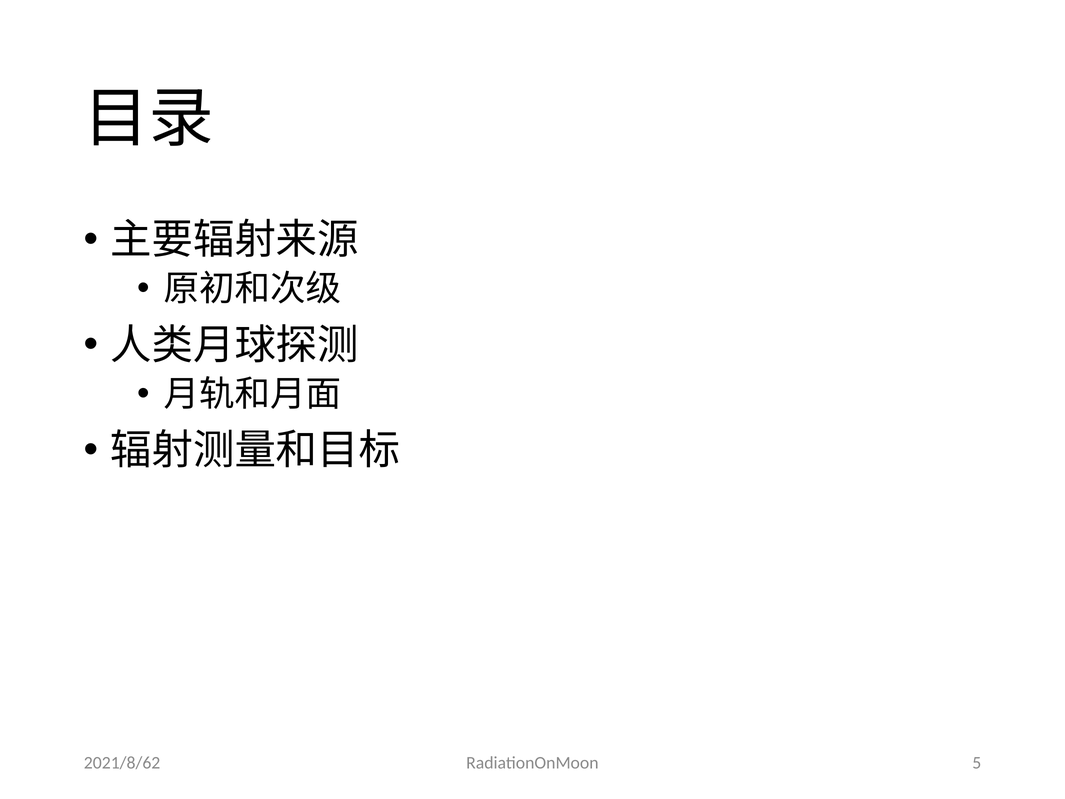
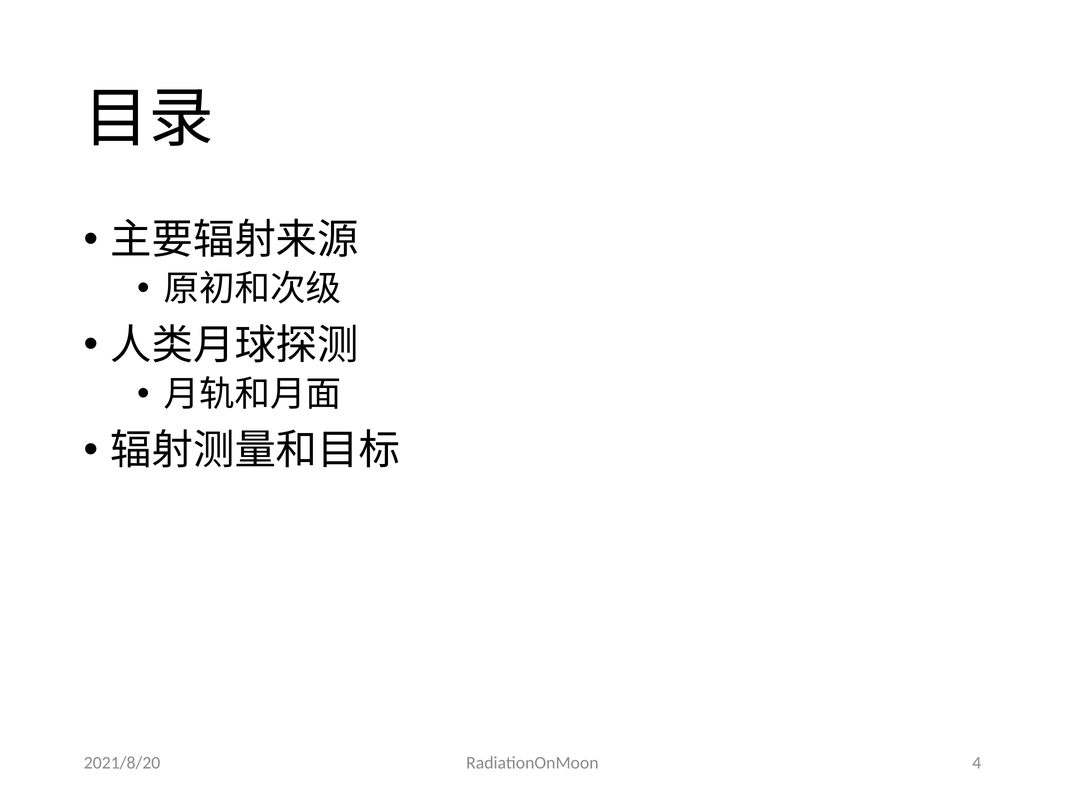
5: 5 -> 4 (977, 763)
2021/8/62: 2021/8/62 -> 2021/8/20 (122, 763)
